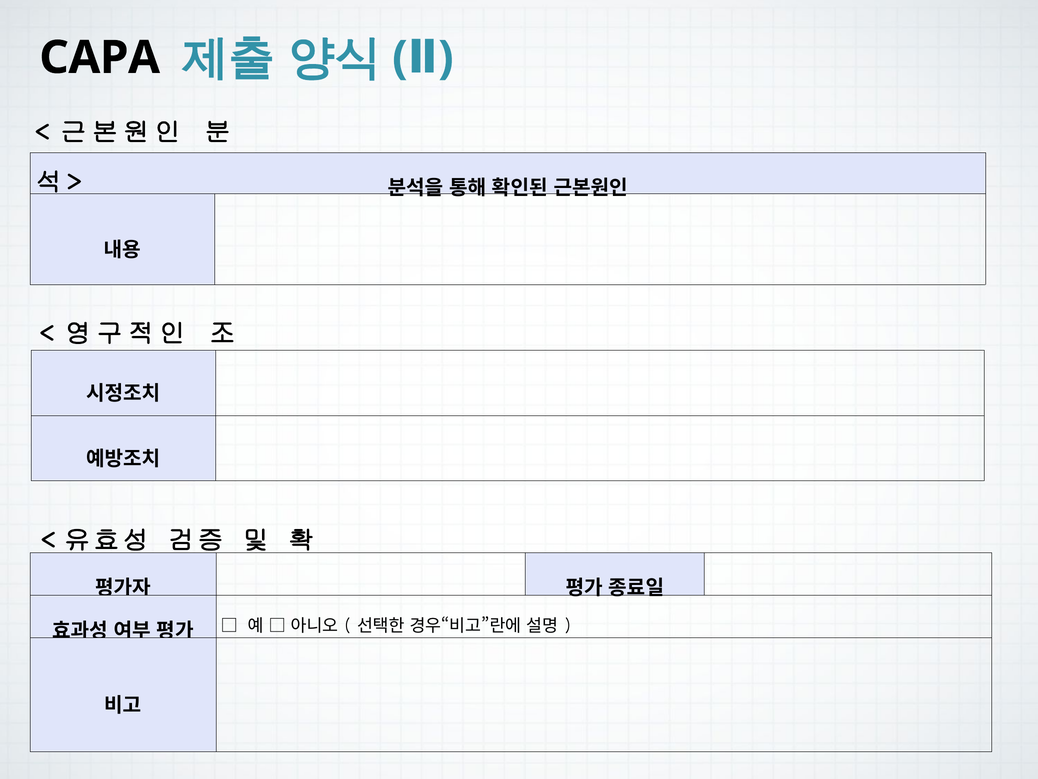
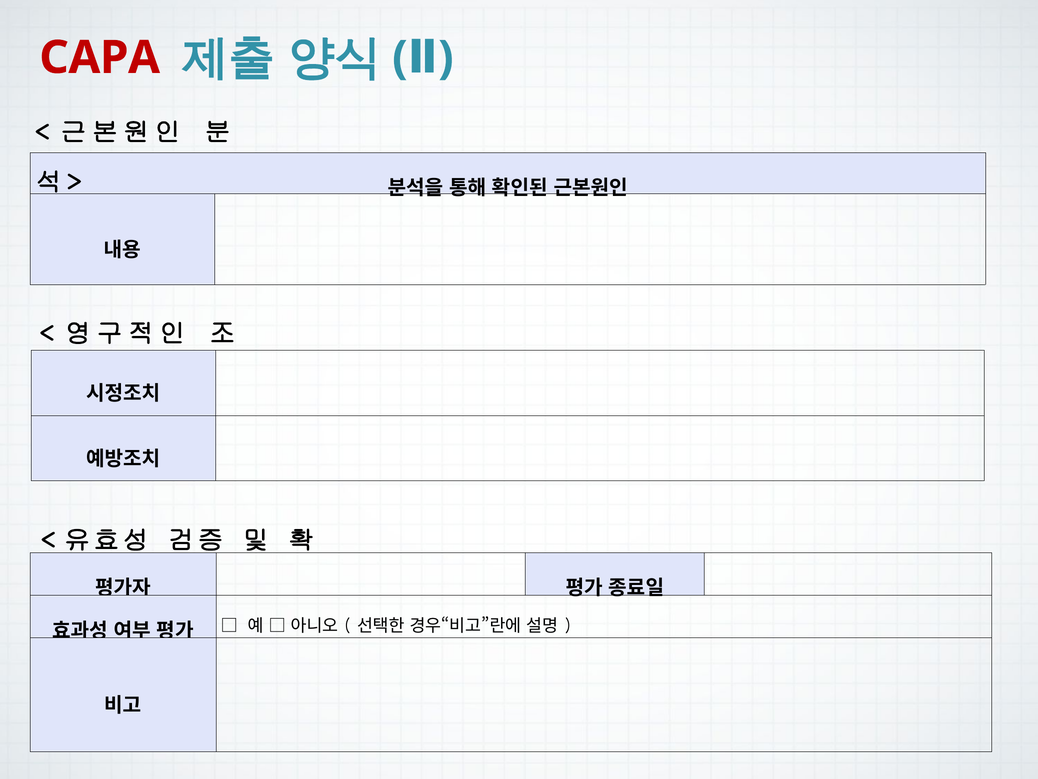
CAPA colour: black -> red (100, 58)
